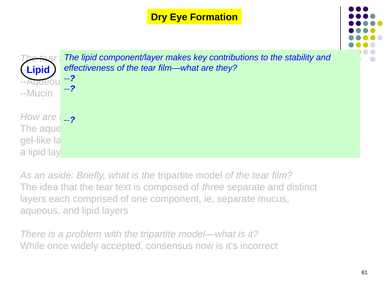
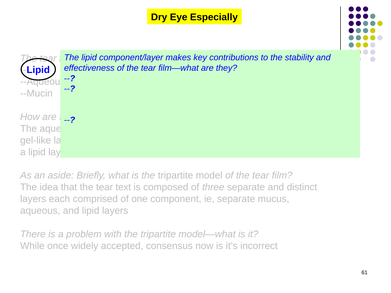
Formation: Formation -> Especially (214, 17)
